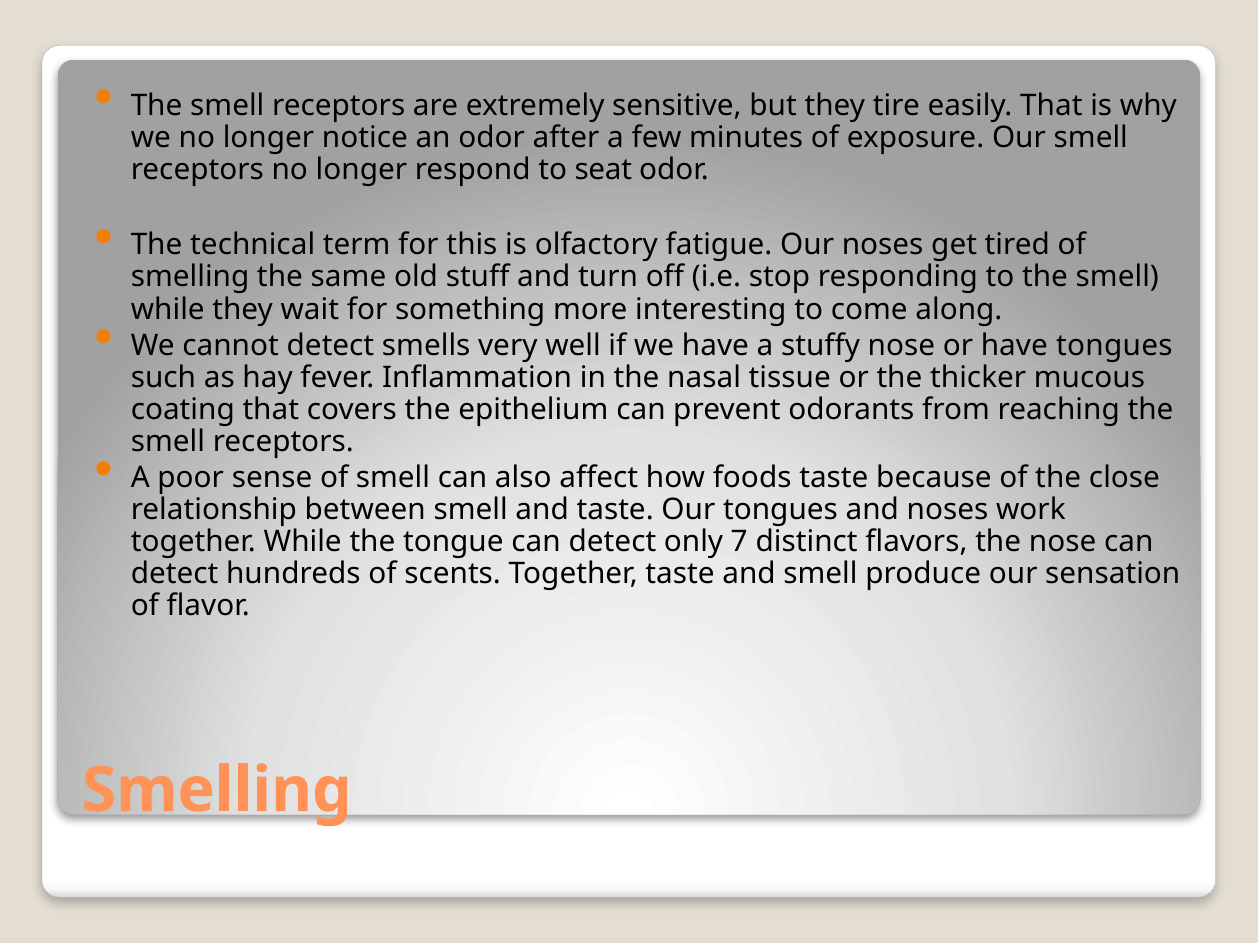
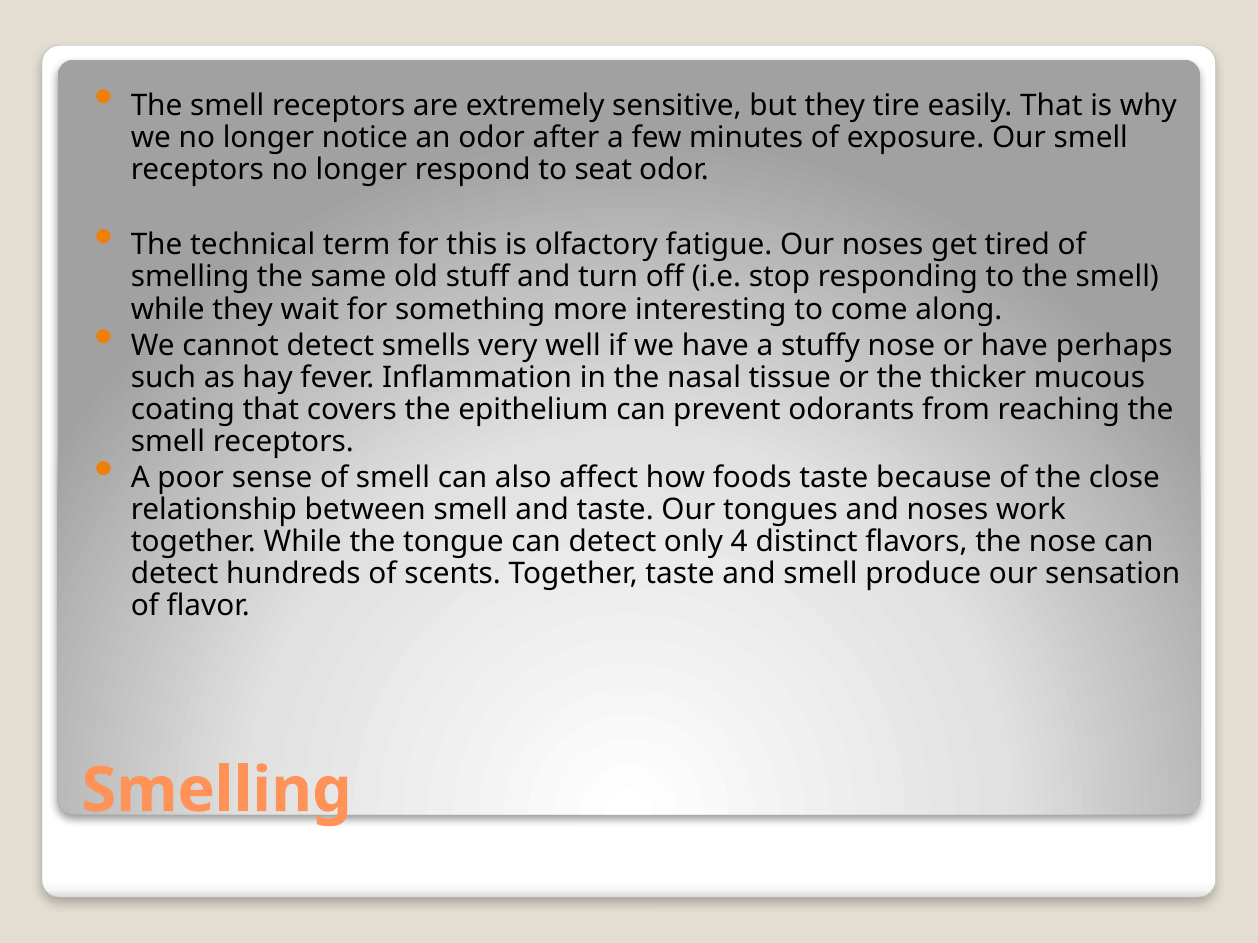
have tongues: tongues -> perhaps (1114, 345)
7: 7 -> 4 (739, 542)
